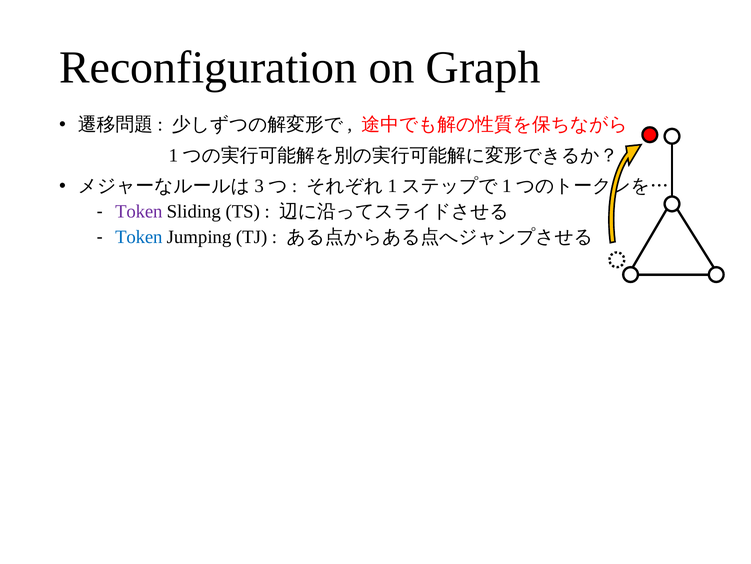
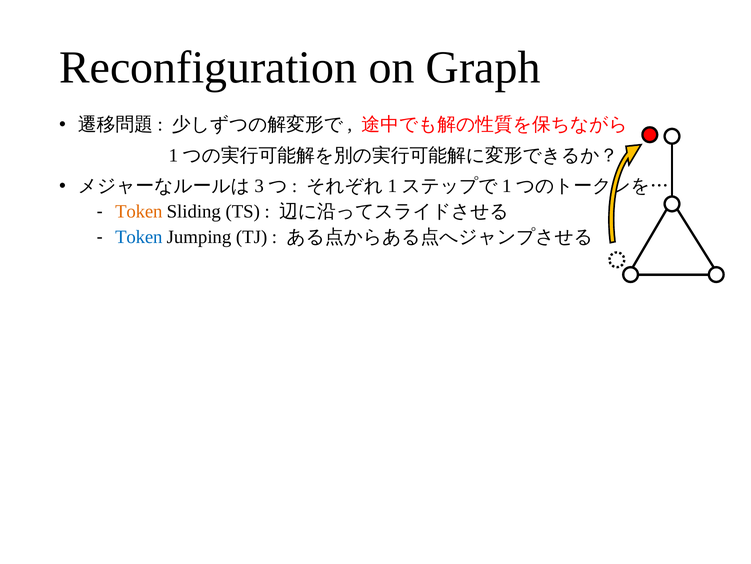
Token colour: purple -> orange (139, 211)
